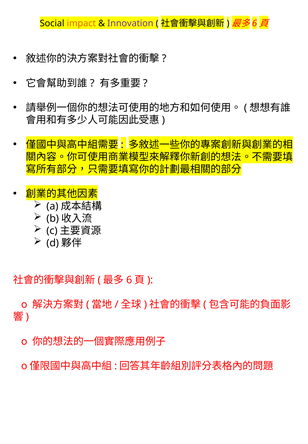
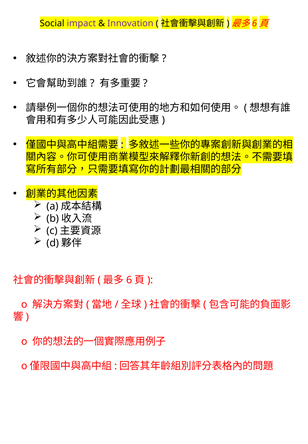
impact colour: orange -> purple (81, 23)
